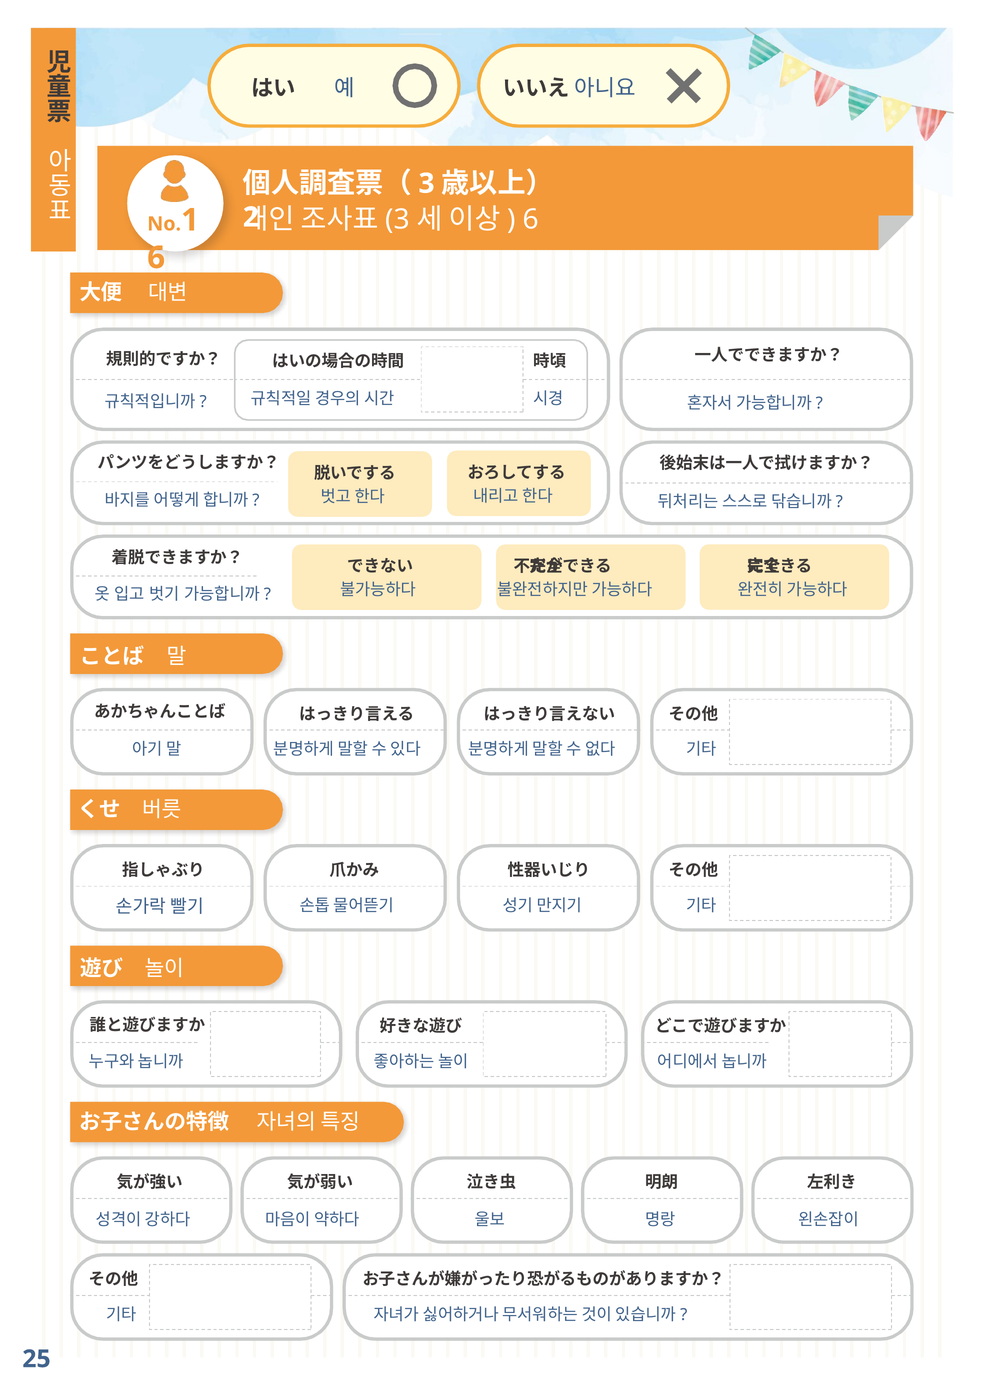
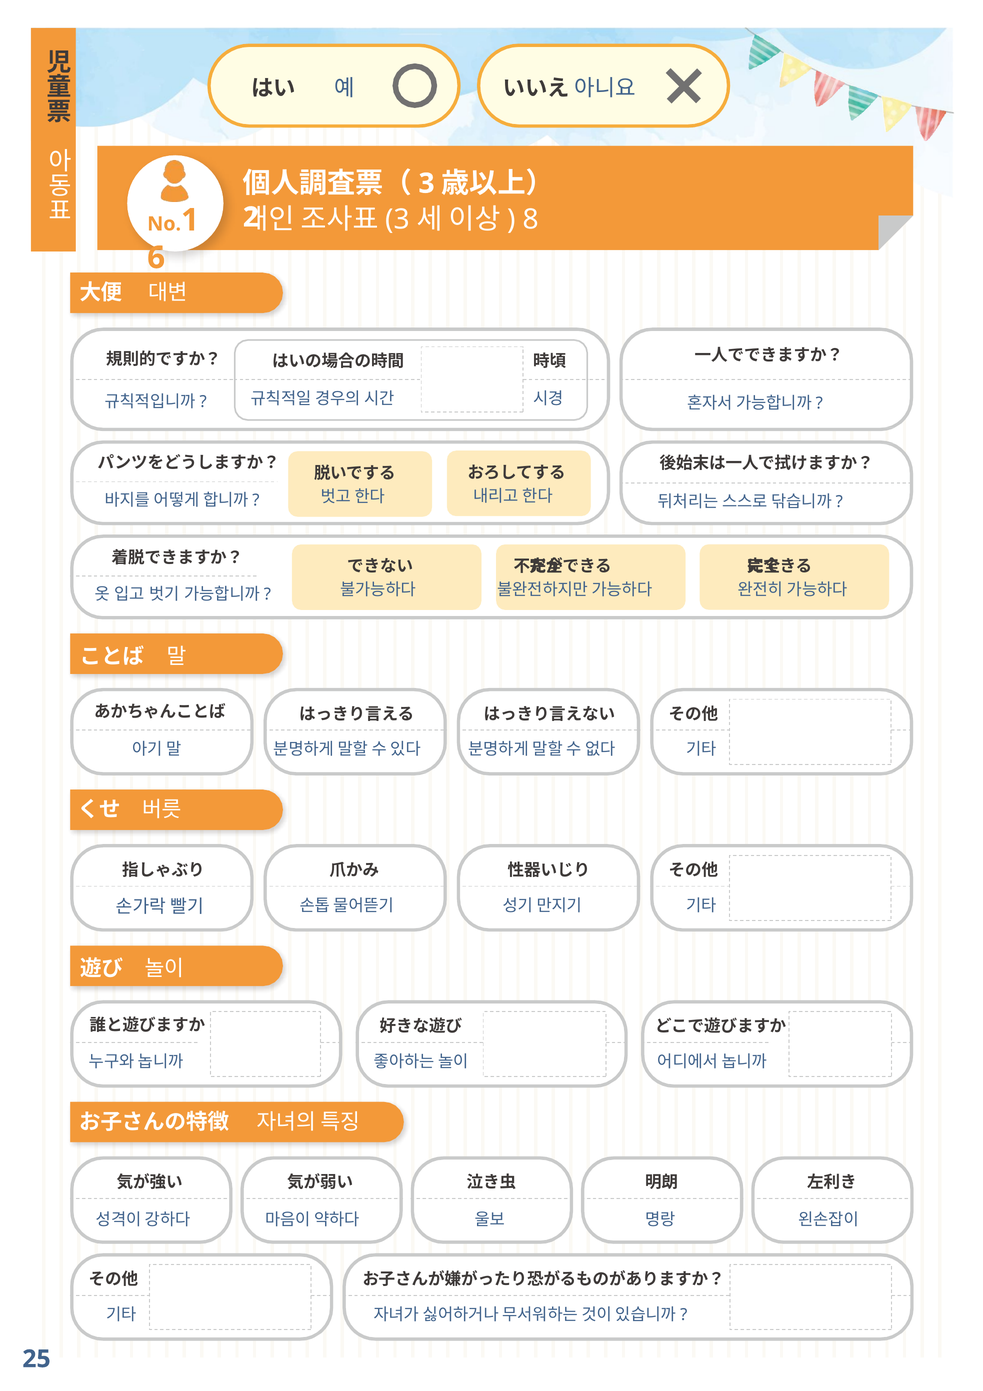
6: 6 -> 8 (531, 219)
